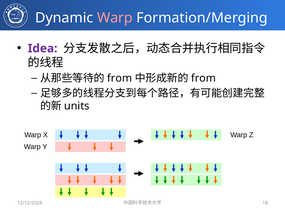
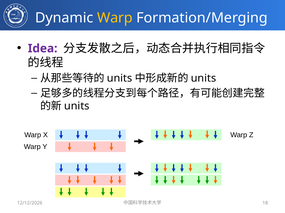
Warp colour: pink -> yellow (115, 18)
from: from -> units (120, 79)
from: from -> units (204, 79)
